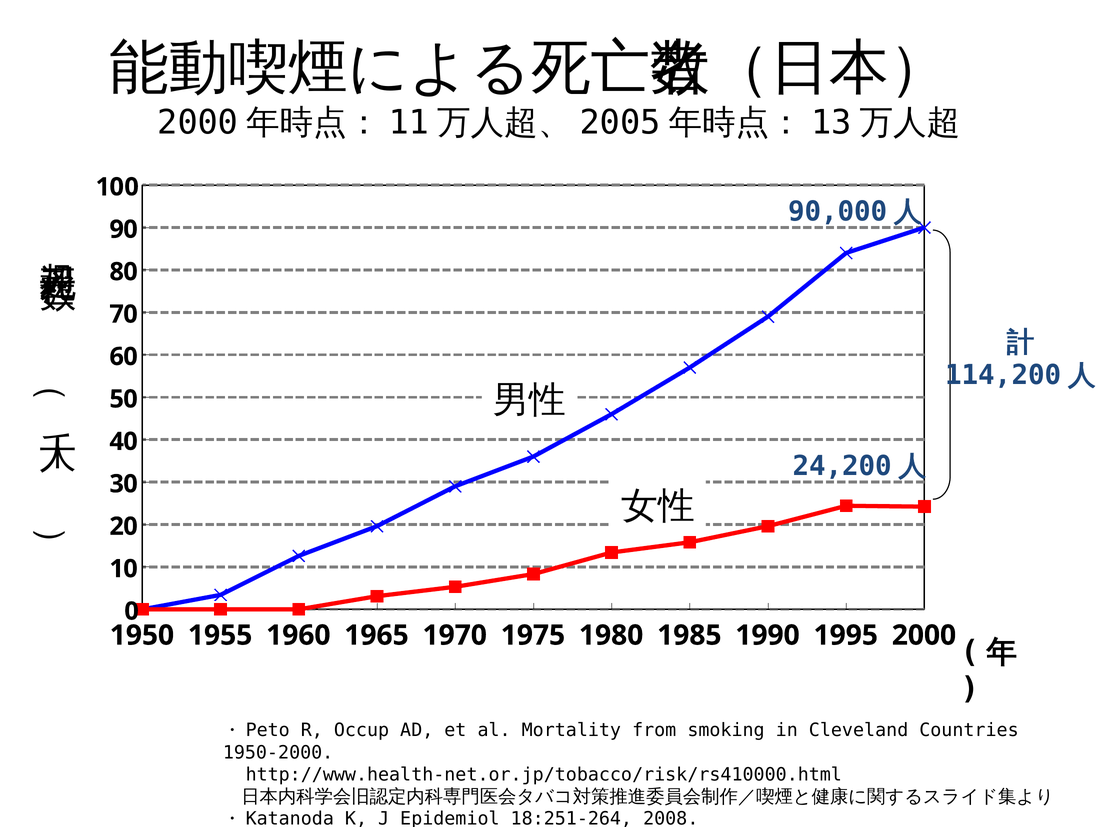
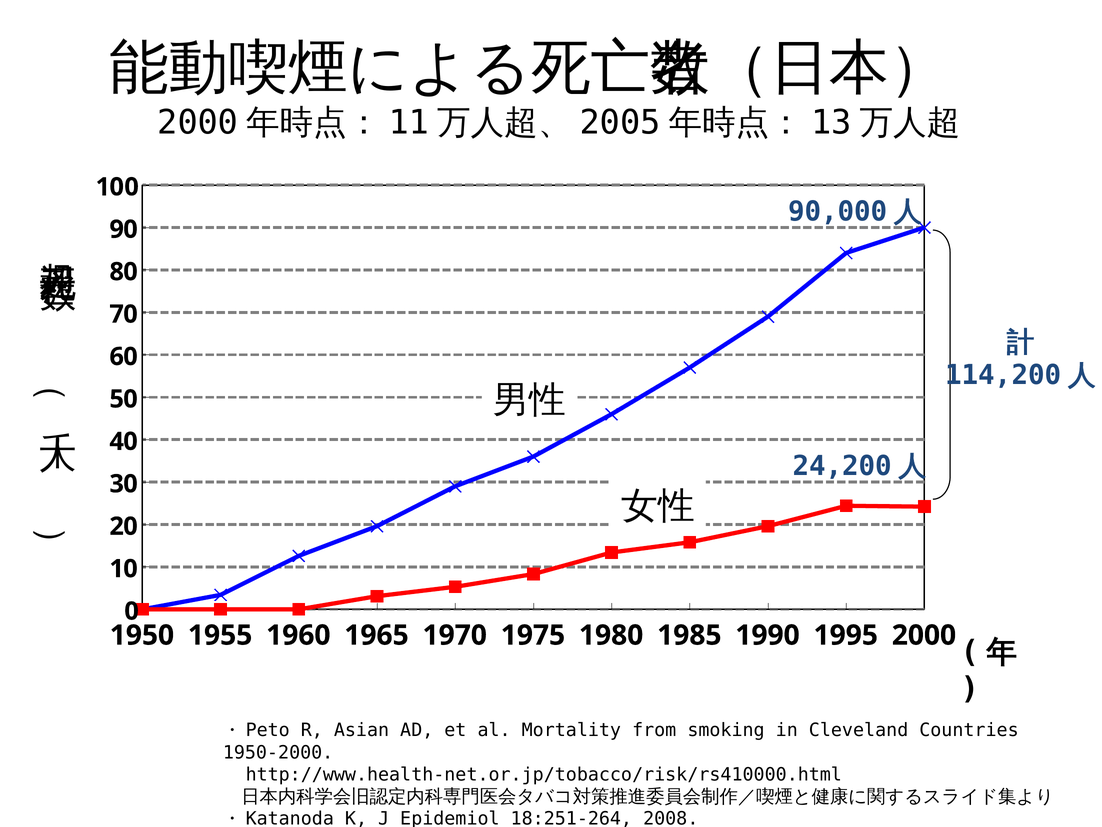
Occup: Occup -> Asian (362, 730)
